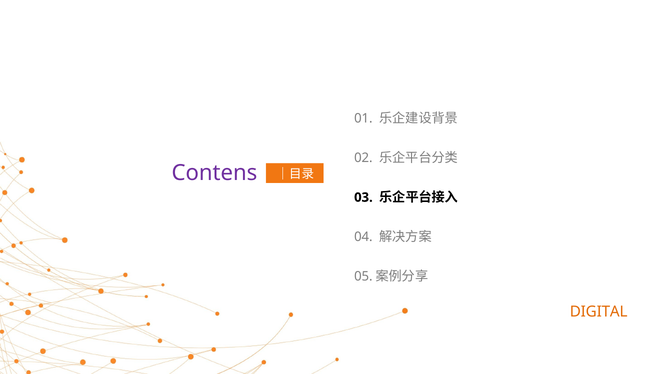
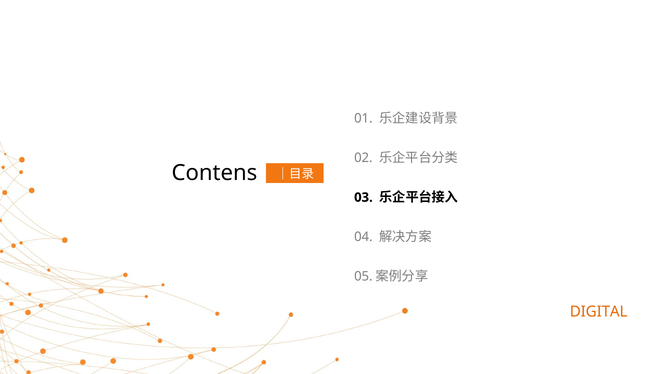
Contens colour: purple -> black (214, 172)
